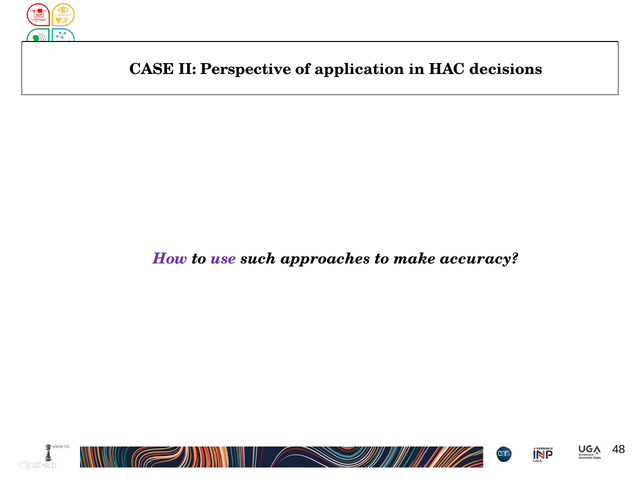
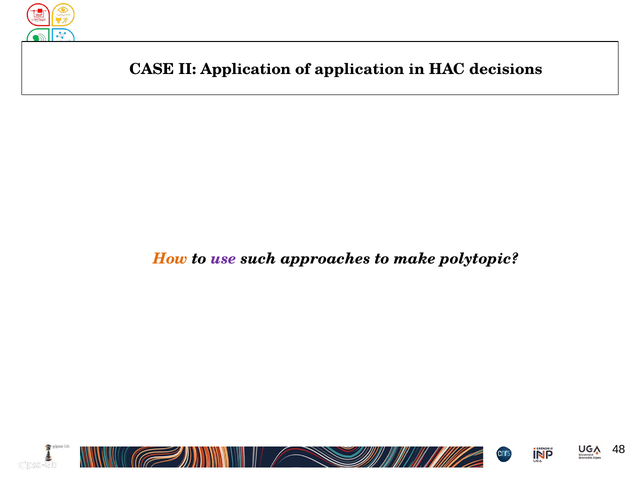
II Perspective: Perspective -> Application (246, 69)
How colour: purple -> orange (170, 259)
accuracy: accuracy -> polytopic (479, 259)
